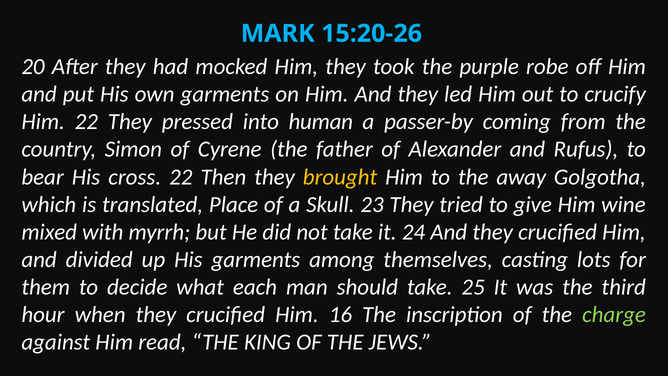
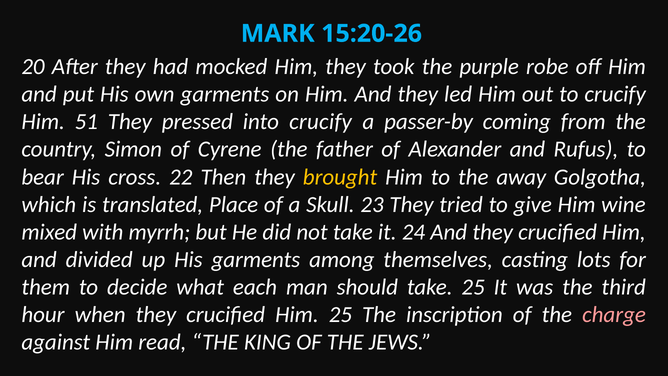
Him 22: 22 -> 51 (86, 122)
into human: human -> crucify (321, 122)
Him 16: 16 -> 25 (340, 315)
charge colour: light green -> pink (614, 315)
